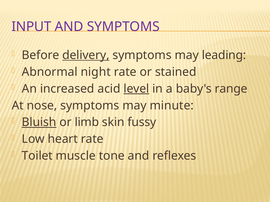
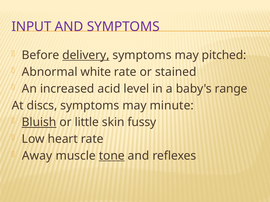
leading: leading -> pitched (224, 55)
night: night -> white (96, 72)
level underline: present -> none (136, 89)
nose: nose -> discs (42, 106)
limb: limb -> little (87, 123)
Toilet: Toilet -> Away (37, 156)
tone underline: none -> present (112, 156)
